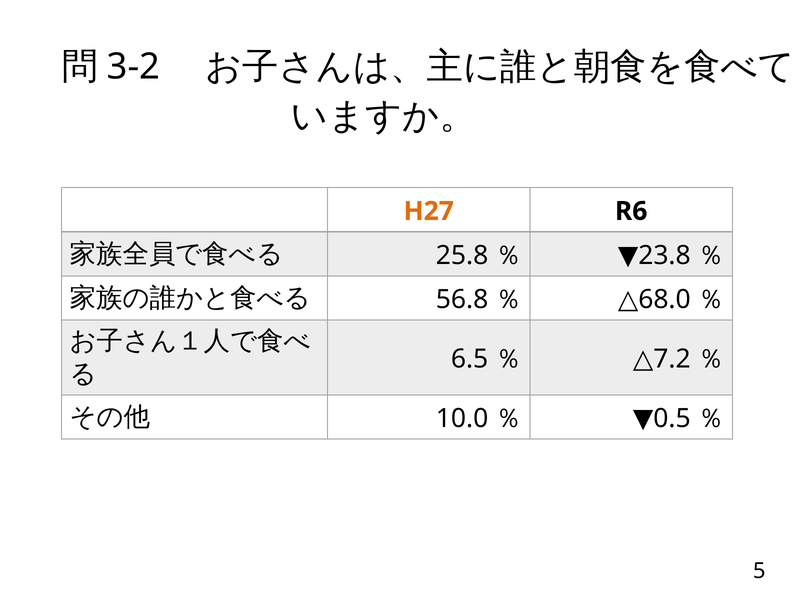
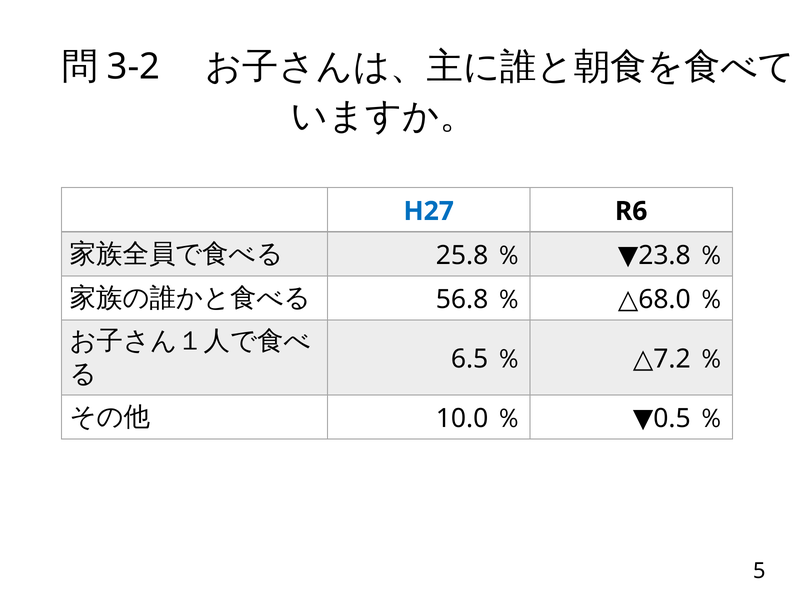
H27 colour: orange -> blue (429, 211)
